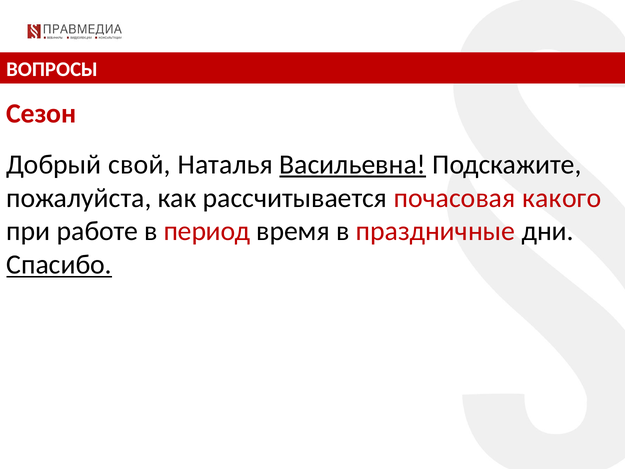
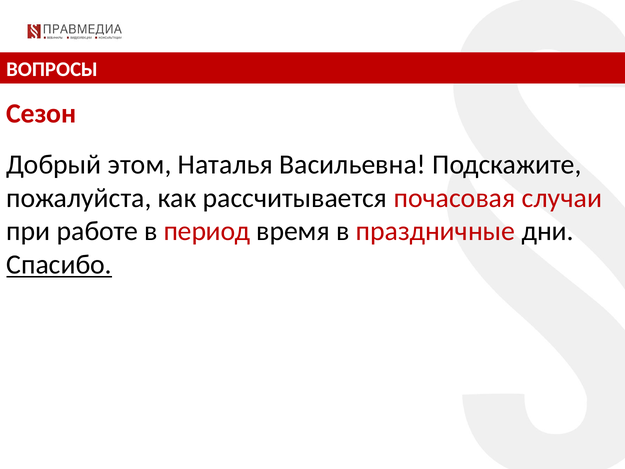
свой: свой -> этом (140, 164)
Васильевна underline: present -> none (353, 164)
какого: какого -> случаи (562, 198)
